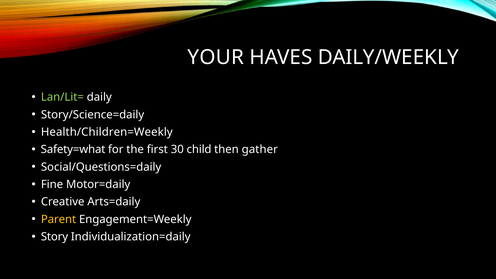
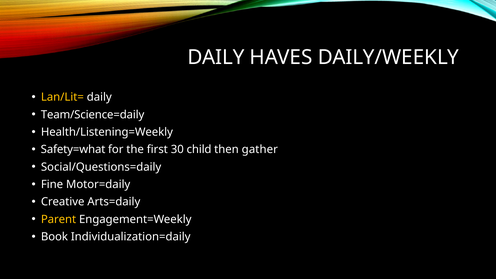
YOUR: YOUR -> DAILY (216, 57)
Lan/Lit= colour: light green -> yellow (62, 97)
Story/Science=daily: Story/Science=daily -> Team/Science=daily (93, 115)
Health/Children=Weekly: Health/Children=Weekly -> Health/Listening=Weekly (107, 132)
Story: Story -> Book (54, 237)
